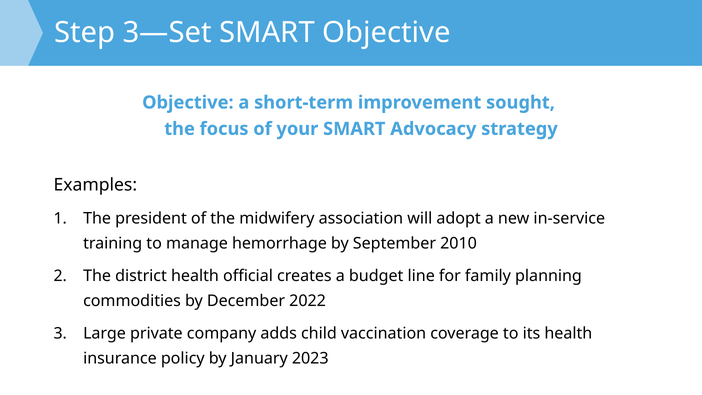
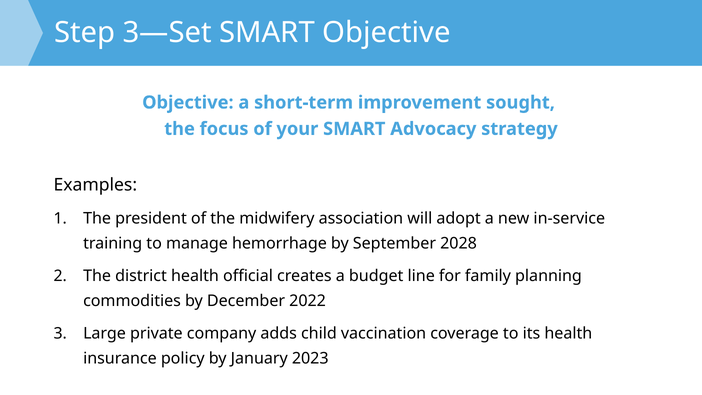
2010: 2010 -> 2028 (459, 243)
